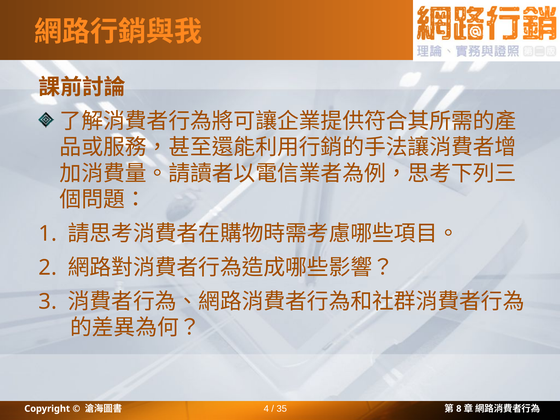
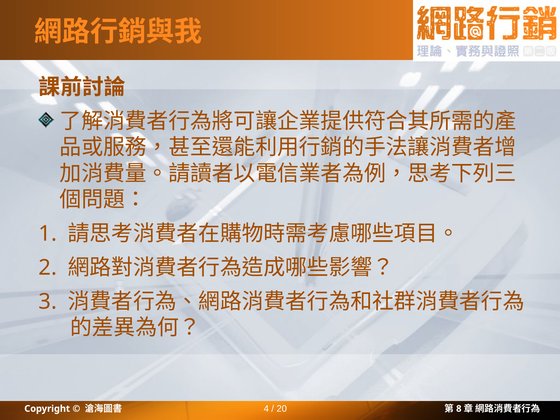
35: 35 -> 20 (282, 409)
